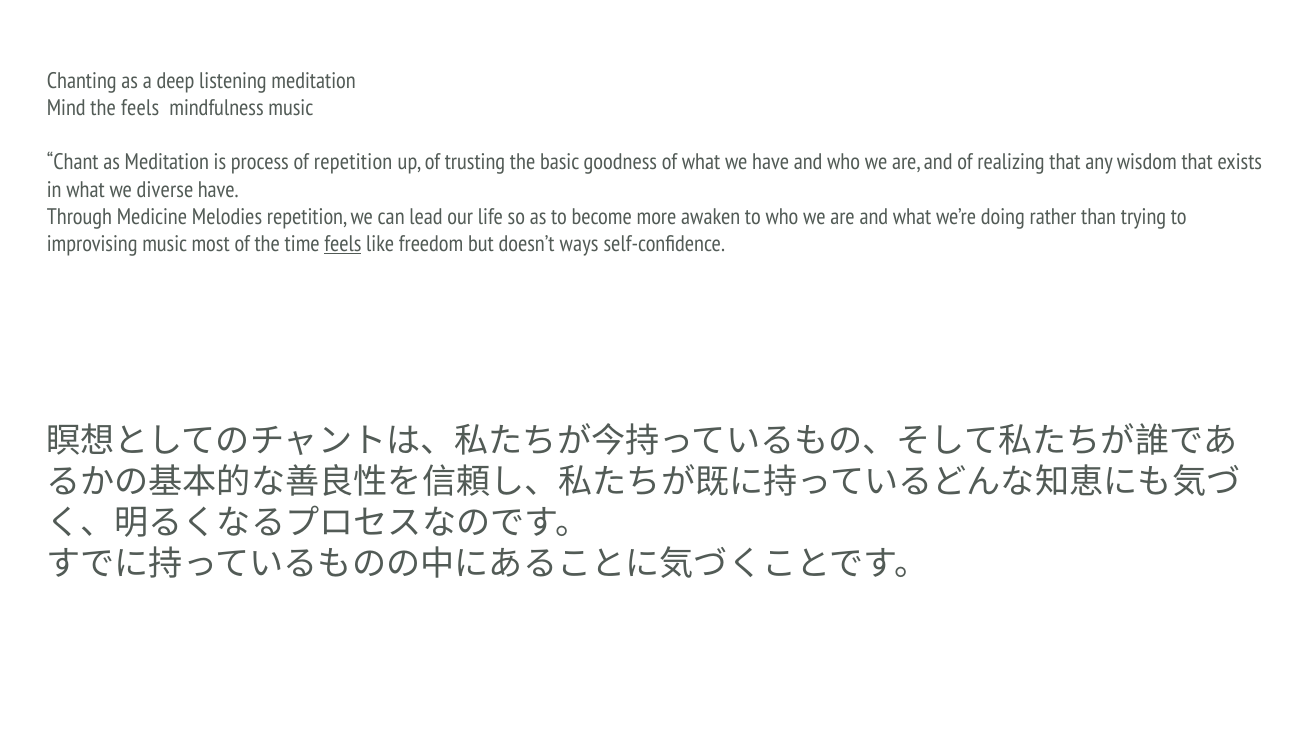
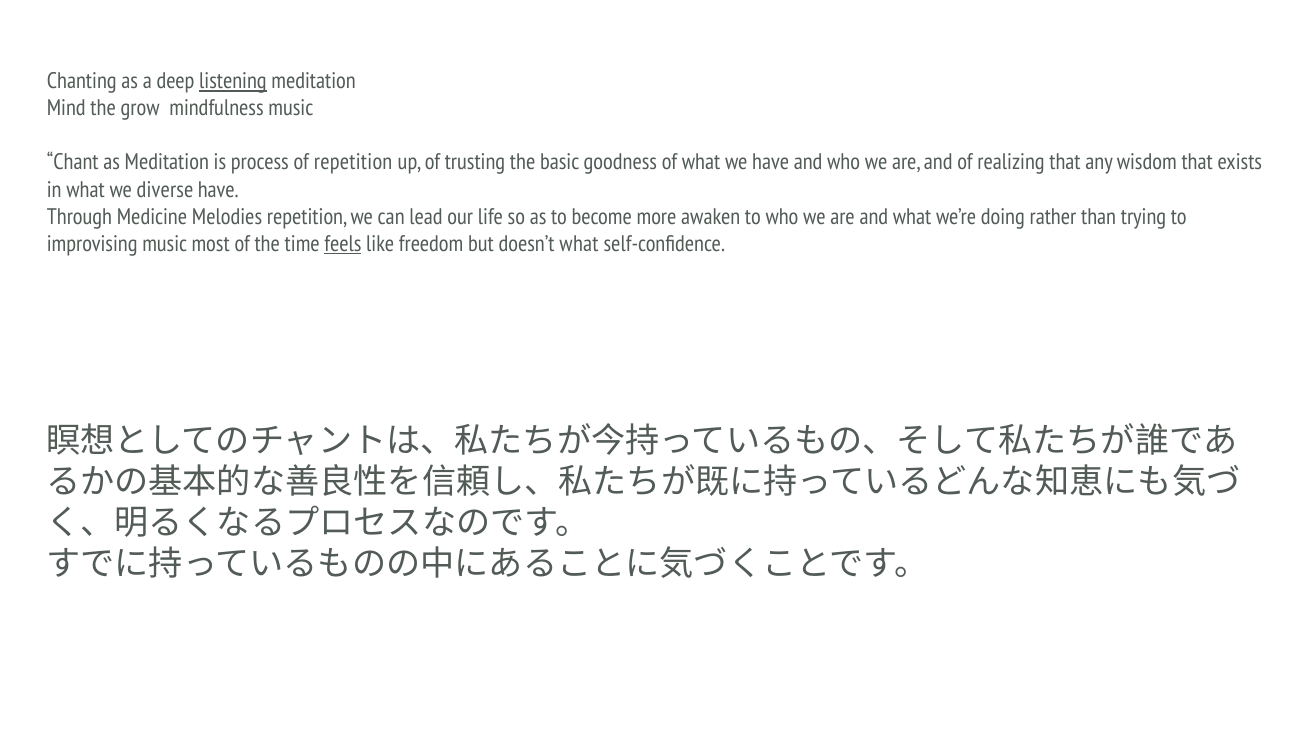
listening underline: none -> present (233, 81)
the feels: feels -> grow (140, 108)
doesn’t ways: ways -> what (579, 244)
